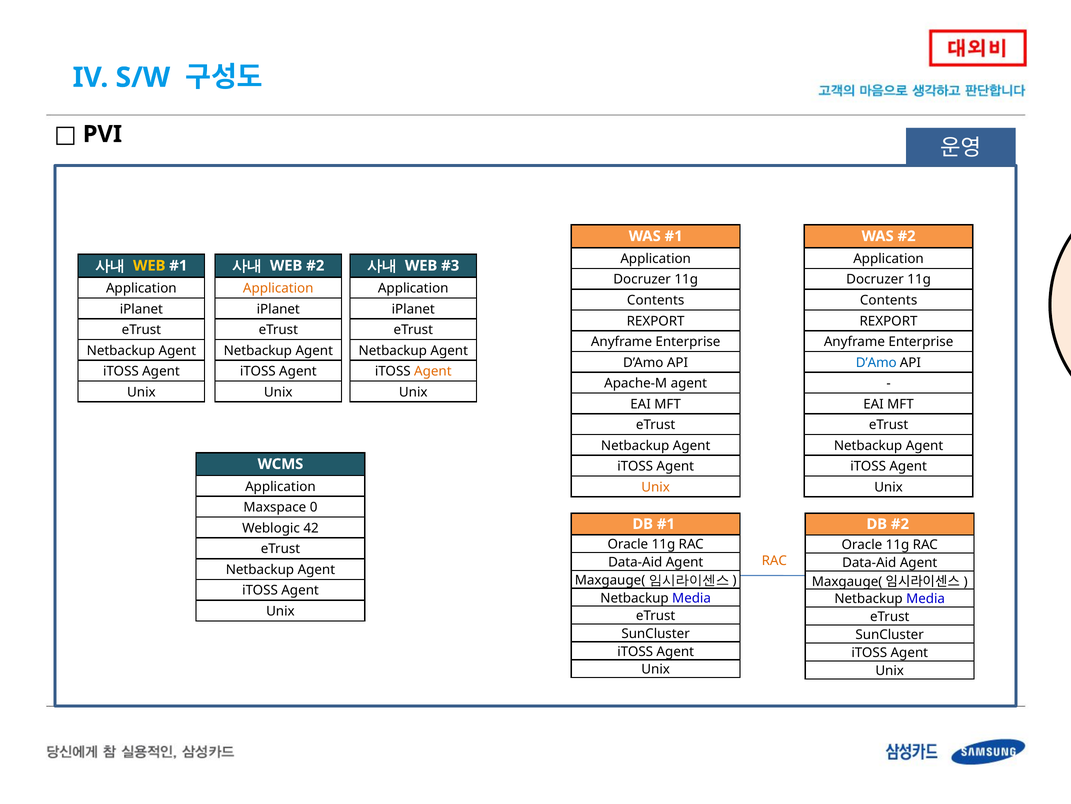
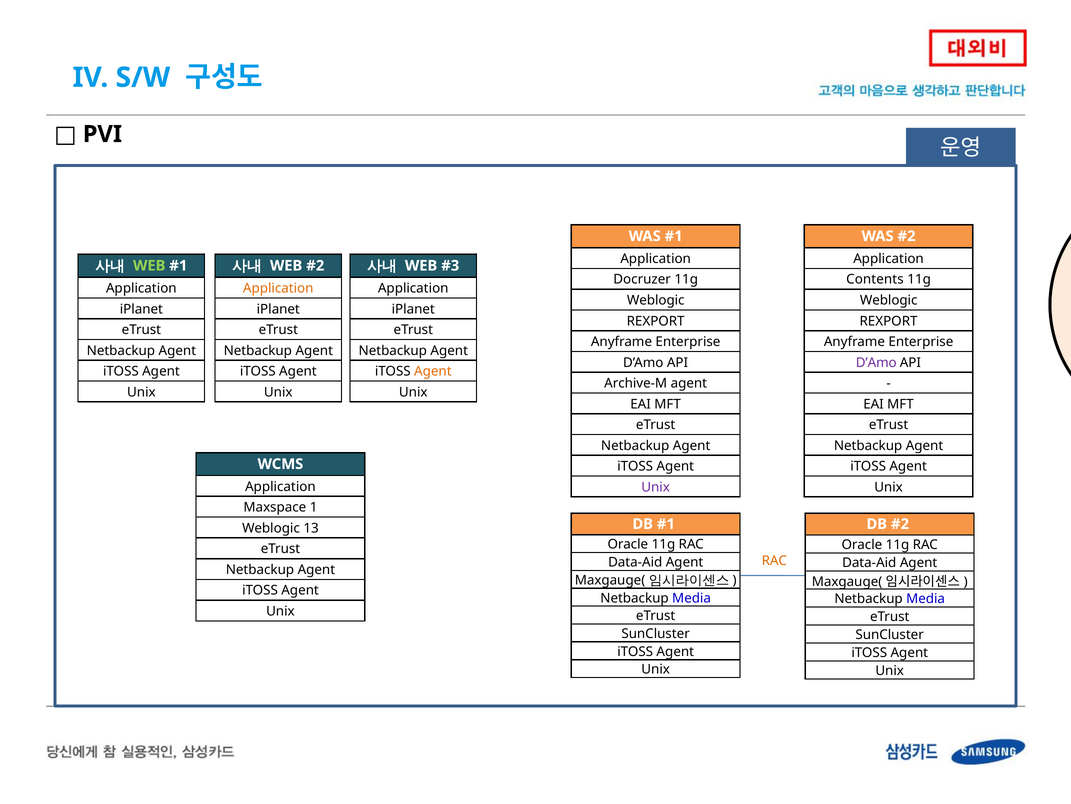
WEB colour: yellow -> light green (149, 265)
Docruzer: Docruzer -> Contents (875, 279)
Contents: Contents -> Weblogic (656, 300)
Contents: Contents -> Weblogic (889, 300)
D’Amo colour: blue -> purple (876, 362)
Apache-M: Apache-M -> Archive-M (636, 383)
Unix colour: orange -> purple (656, 487)
0: 0 -> 1 (314, 507)
42: 42 -> 13 (311, 528)
